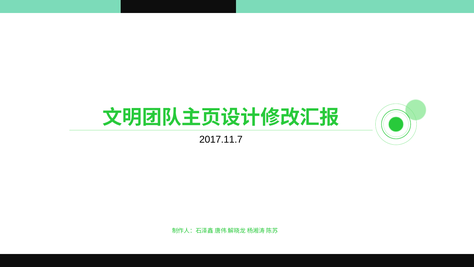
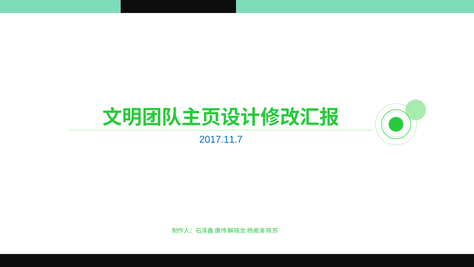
2017.11.7 colour: black -> blue (221, 140)
